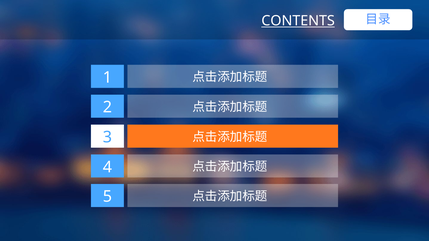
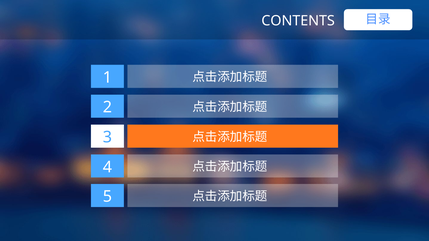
CONTENTS underline: present -> none (298, 21)
